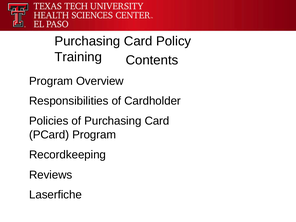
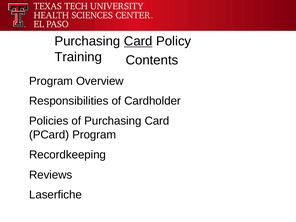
Card underline: none -> present (138, 41)
